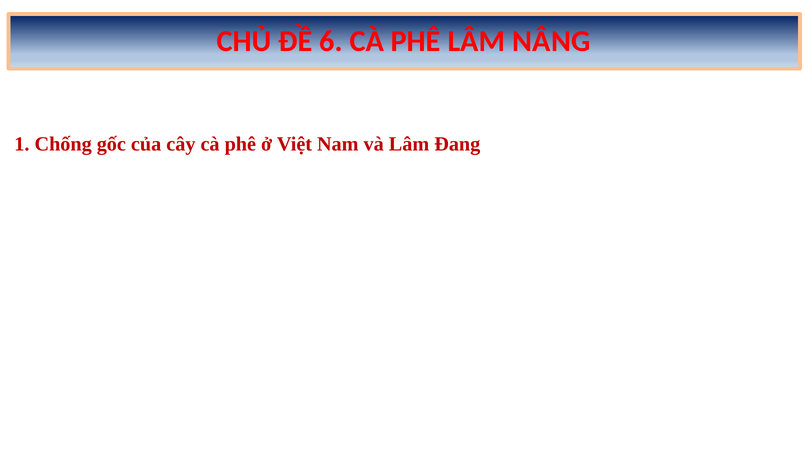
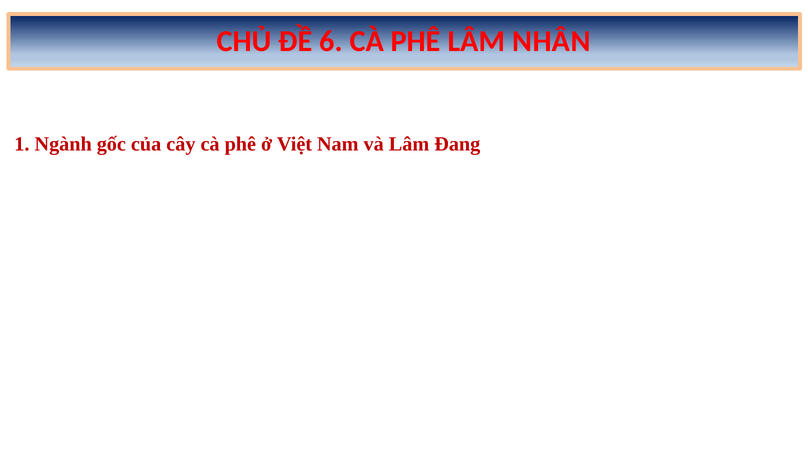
NÂNG: NÂNG -> NHÂN (551, 41)
Chống: Chống -> Ngành (63, 144)
